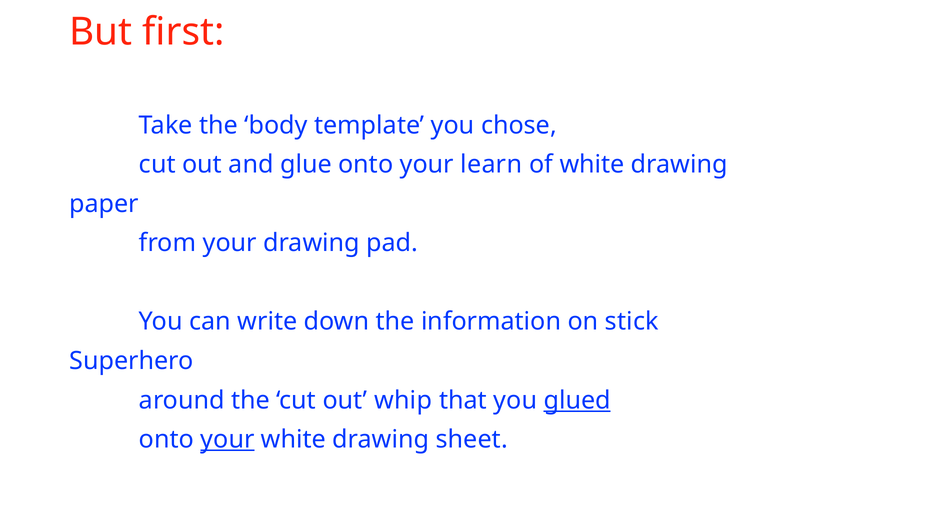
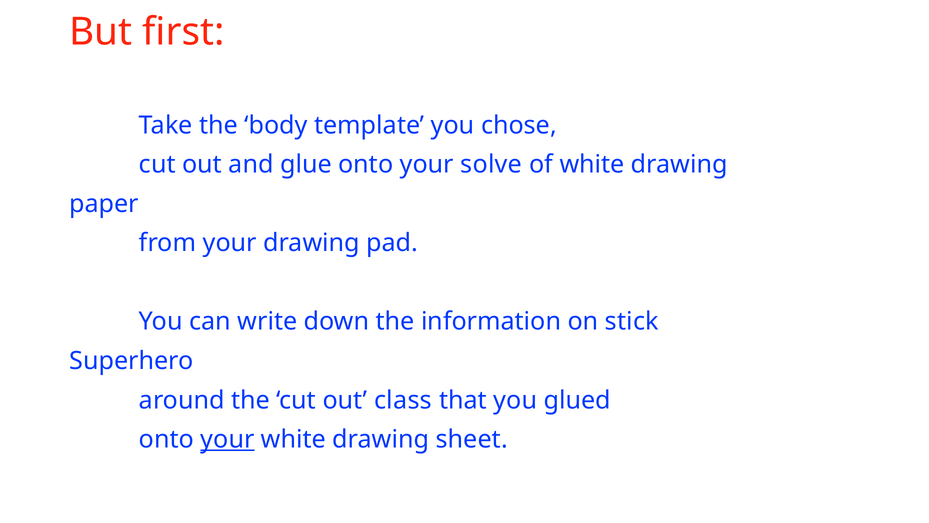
learn: learn -> solve (491, 164)
whip: whip -> class (403, 400)
glued underline: present -> none (577, 400)
